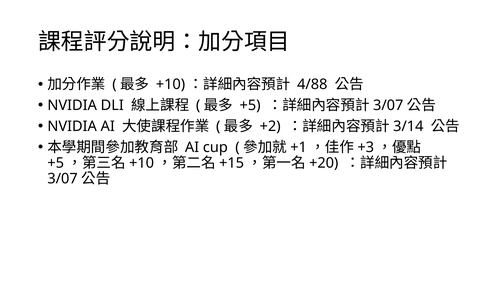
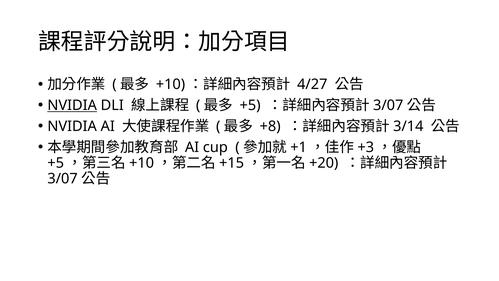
4/88: 4/88 -> 4/27 (312, 84)
NVIDIA underline: none -> present (72, 105)
+2: +2 -> +8 (270, 126)
